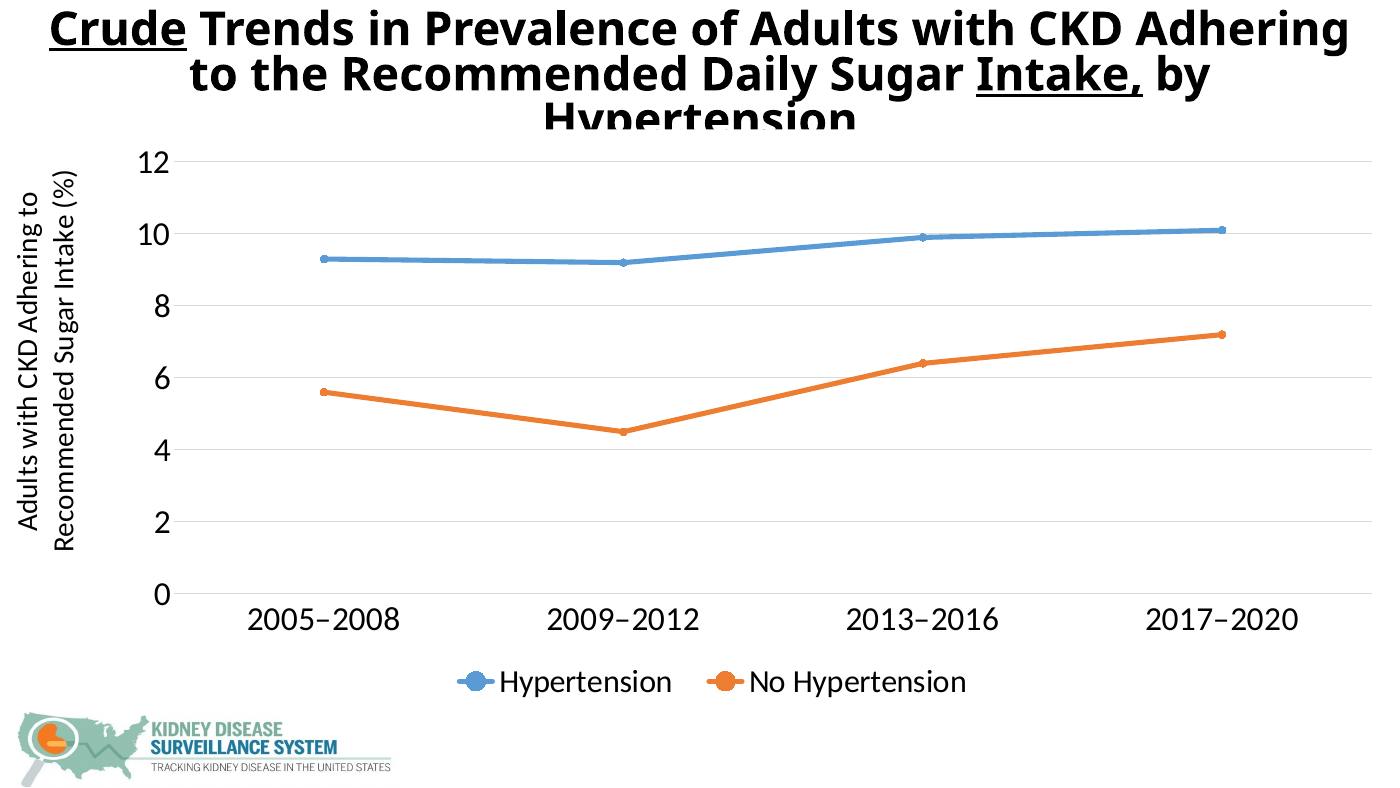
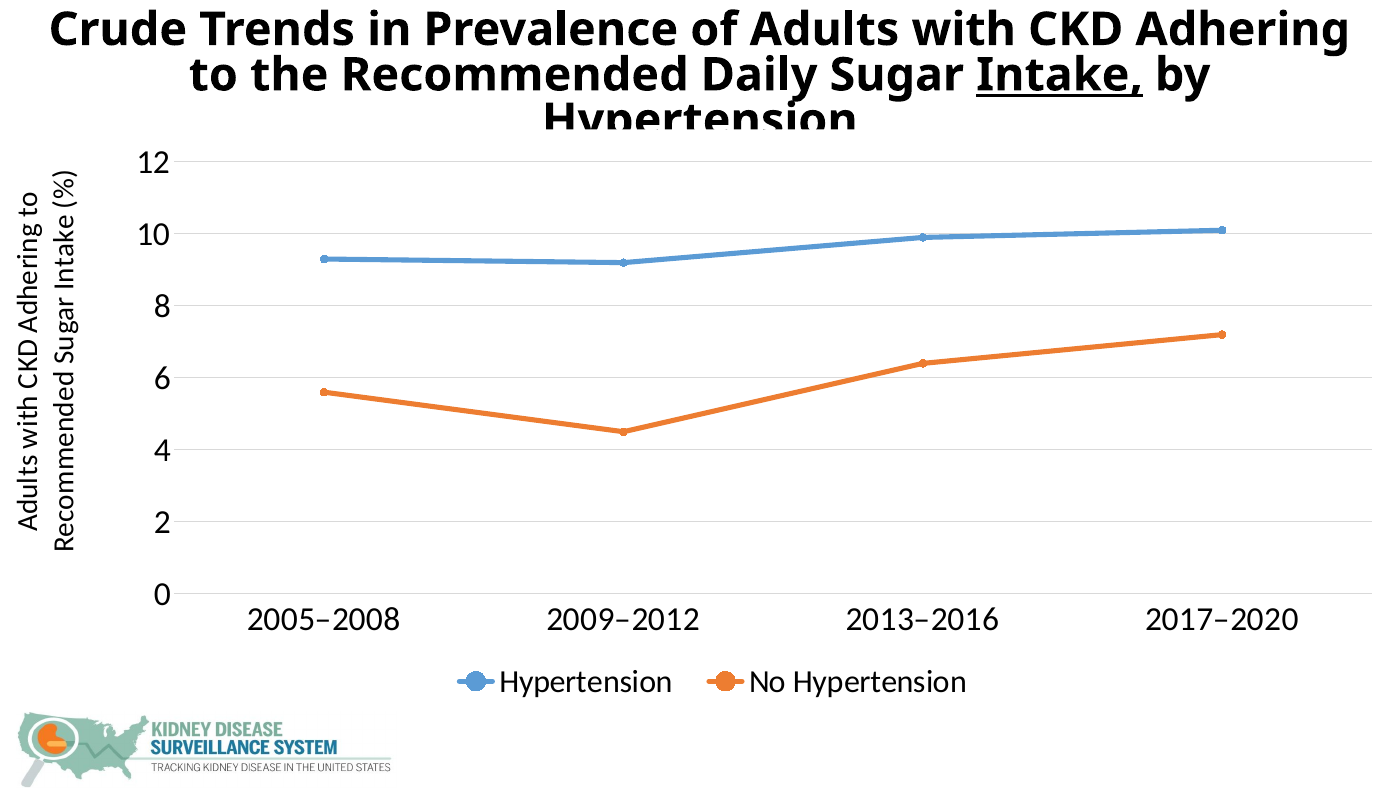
Crude underline: present -> none (118, 30)
